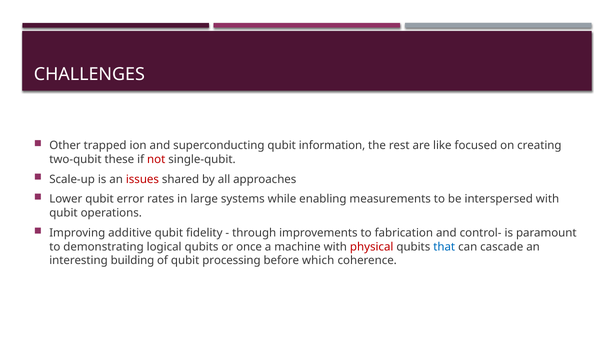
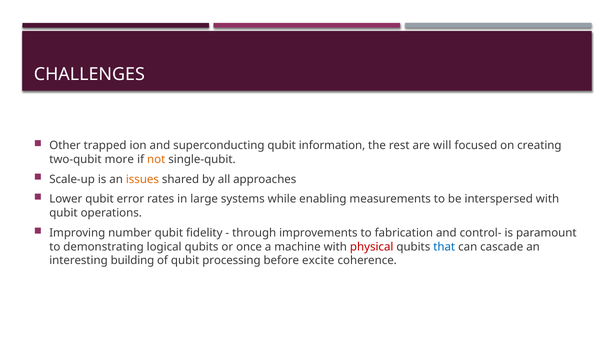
like: like -> will (442, 146)
these: these -> more (119, 159)
not colour: red -> orange (156, 159)
issues colour: red -> orange (142, 179)
additive: additive -> number (130, 233)
which: which -> excite (318, 261)
